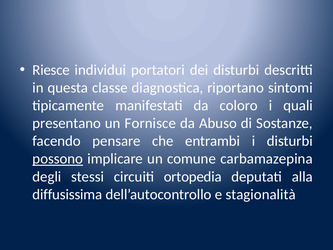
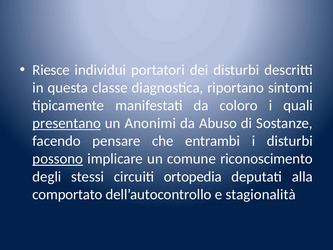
presentano underline: none -> present (67, 123)
Fornisce: Fornisce -> Anonimi (150, 123)
carbamazepina: carbamazepina -> riconoscimento (267, 159)
diffusissima: diffusissima -> comportato (67, 194)
